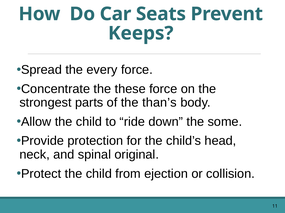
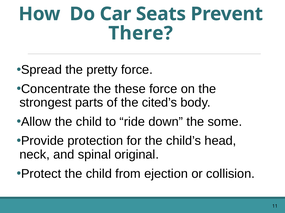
Keeps: Keeps -> There (141, 33)
every: every -> pretty (102, 70)
than’s: than’s -> cited’s (160, 103)
